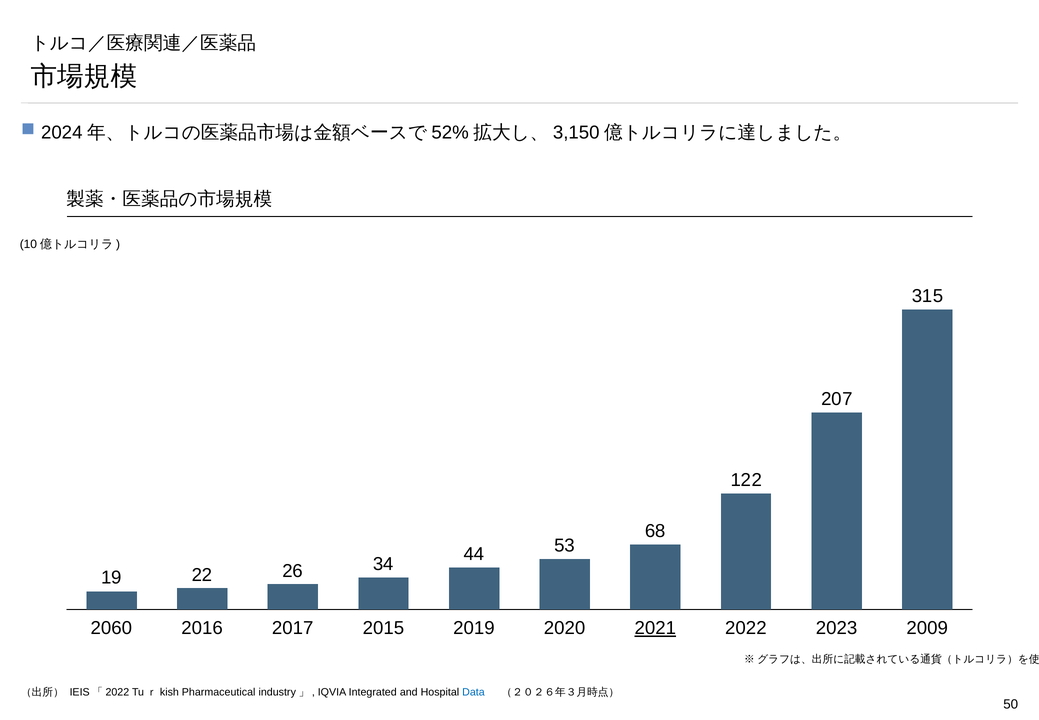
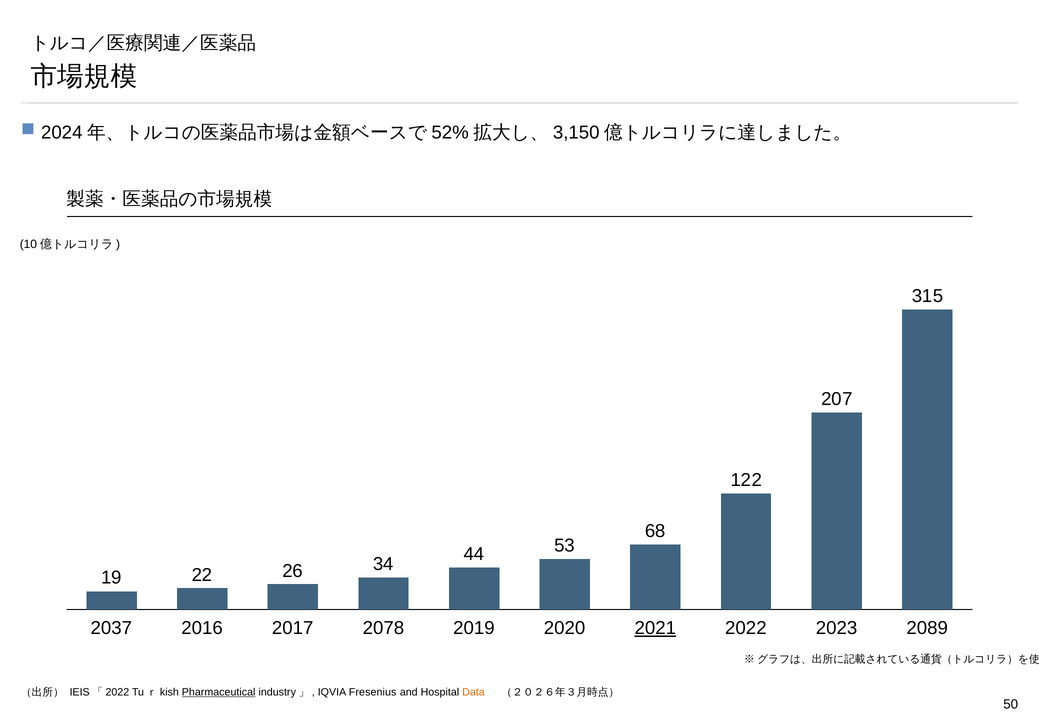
2060: 2060 -> 2037 (111, 628)
2015: 2015 -> 2078 (383, 628)
2009: 2009 -> 2089 (927, 628)
Pharmaceutical underline: none -> present (219, 692)
Integrated: Integrated -> Fresenius (373, 692)
Data colour: blue -> orange (473, 692)
